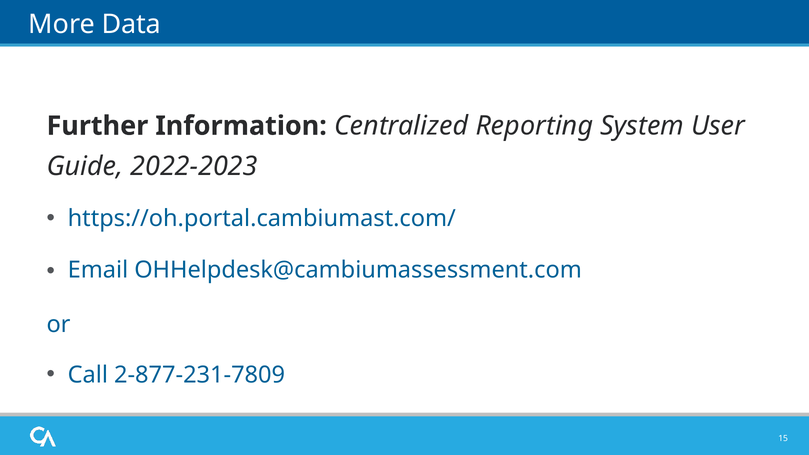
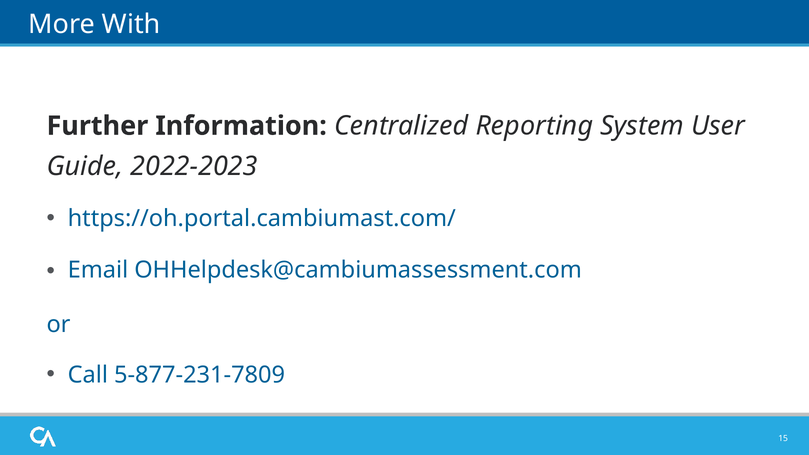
Data: Data -> With (131, 24)
2-877-231-7809: 2-877-231-7809 -> 5-877-231-7809 (200, 375)
